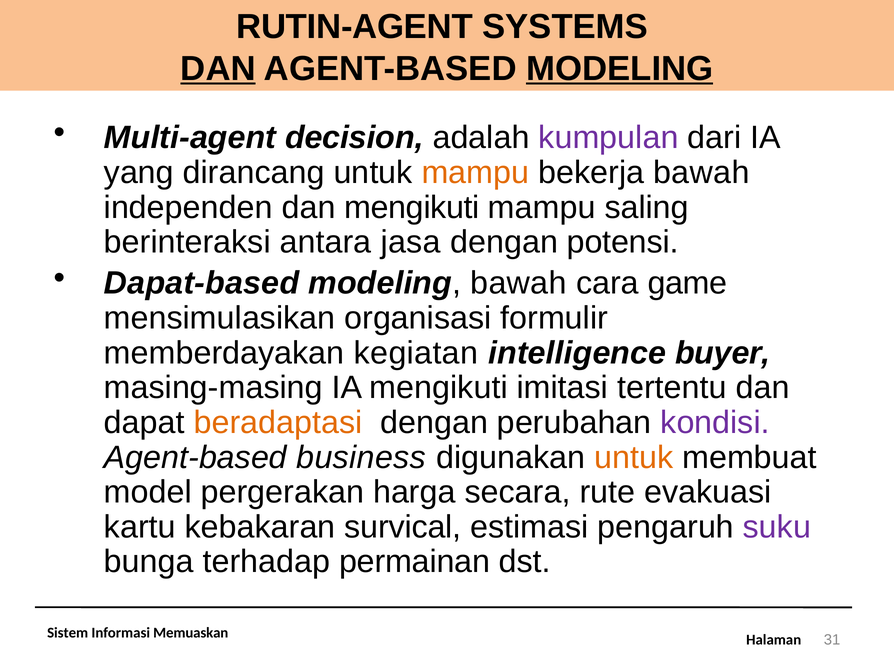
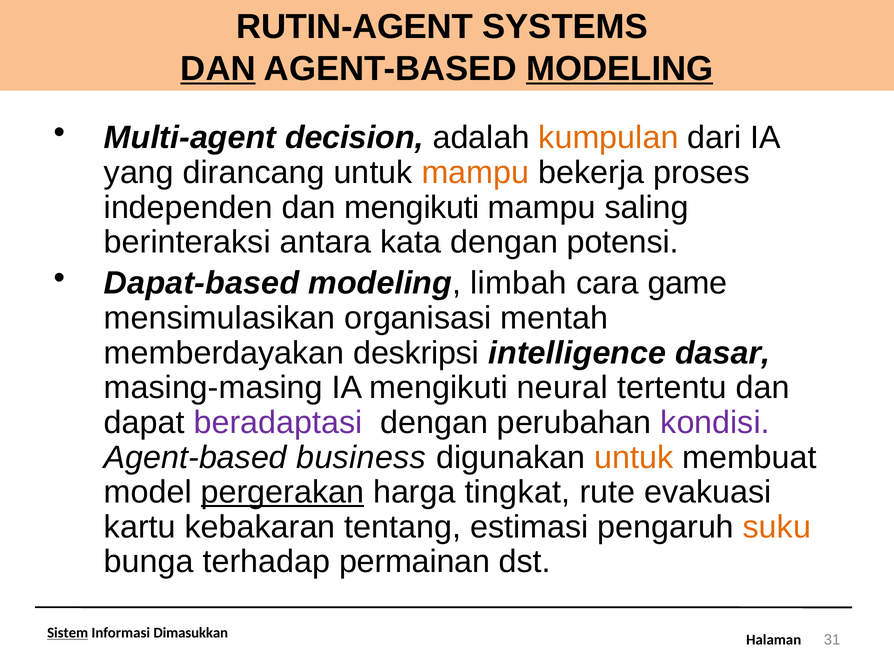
kumpulan colour: purple -> orange (608, 138)
bekerja bawah: bawah -> proses (701, 173)
jasa: jasa -> kata (411, 242)
modeling bawah: bawah -> limbah (519, 283)
formulir: formulir -> mentah (554, 318)
kegiatan: kegiatan -> deskripsi (416, 353)
buyer: buyer -> dasar (723, 353)
imitasi: imitasi -> neural (562, 388)
beradaptasi colour: orange -> purple (278, 423)
pergerakan underline: none -> present (282, 493)
secara: secara -> tingkat (517, 493)
survical: survical -> tentang (403, 527)
suku colour: purple -> orange (777, 527)
Sistem underline: none -> present (68, 633)
Memuaskan: Memuaskan -> Dimasukkan (191, 633)
